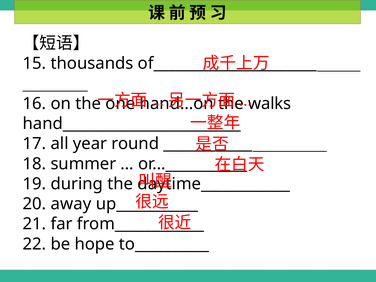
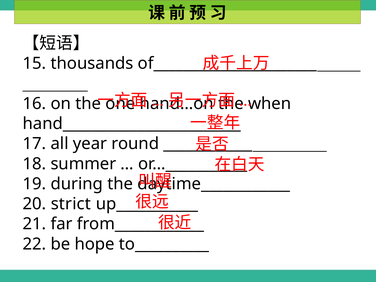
walks: walks -> when (270, 104)
away: away -> strict (71, 204)
